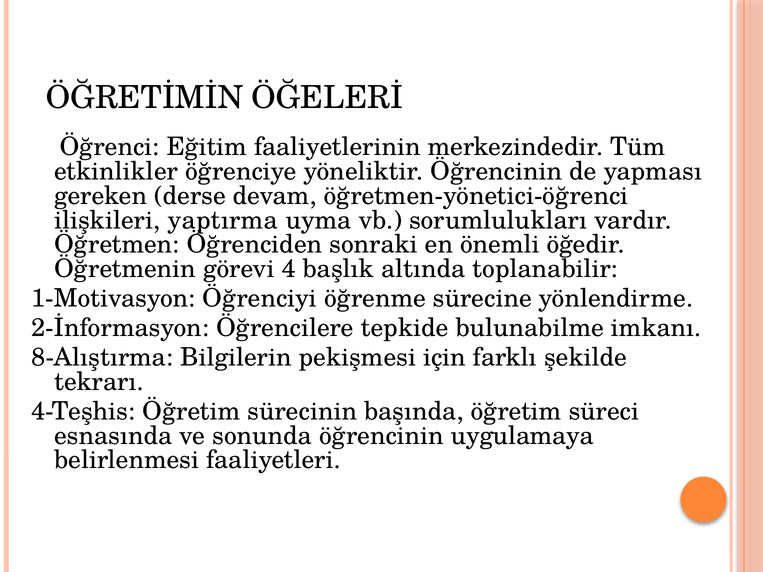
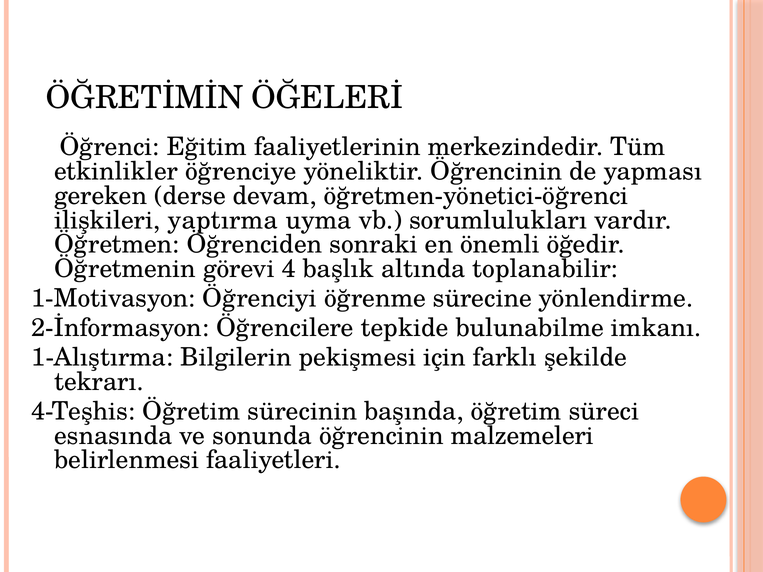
8-Alıştırma: 8-Alıştırma -> 1-Alıştırma (102, 358)
uygulamaya: uygulamaya -> malzemeleri (522, 436)
